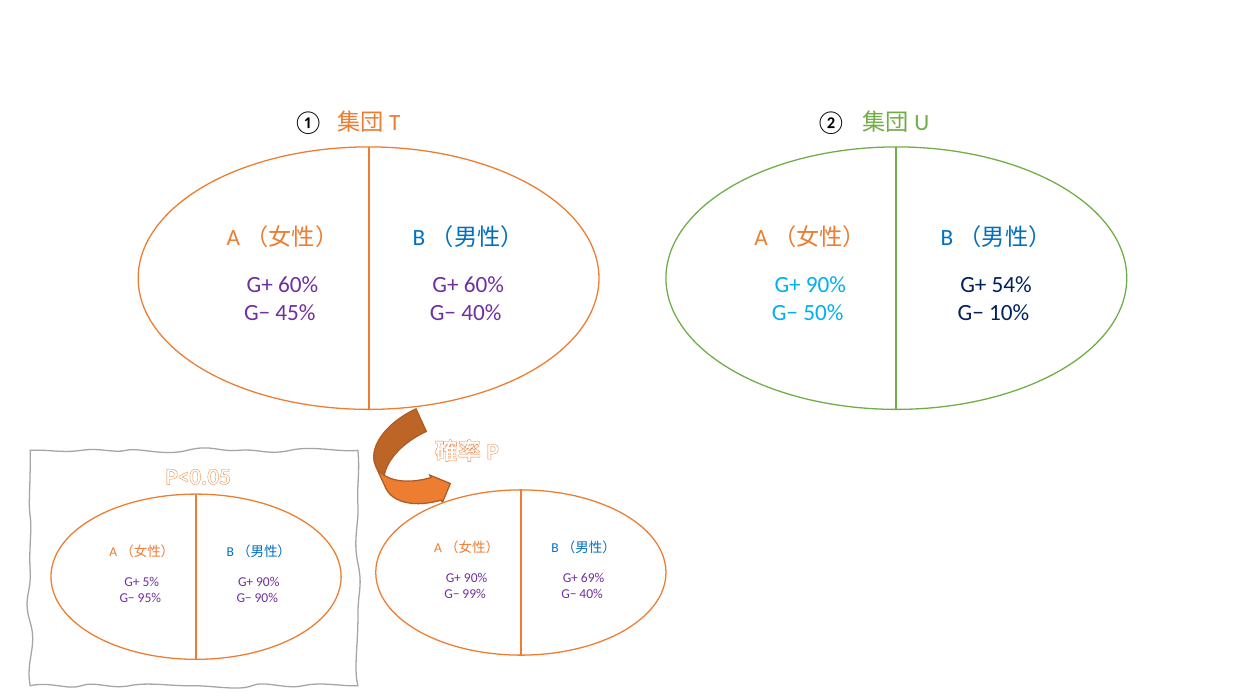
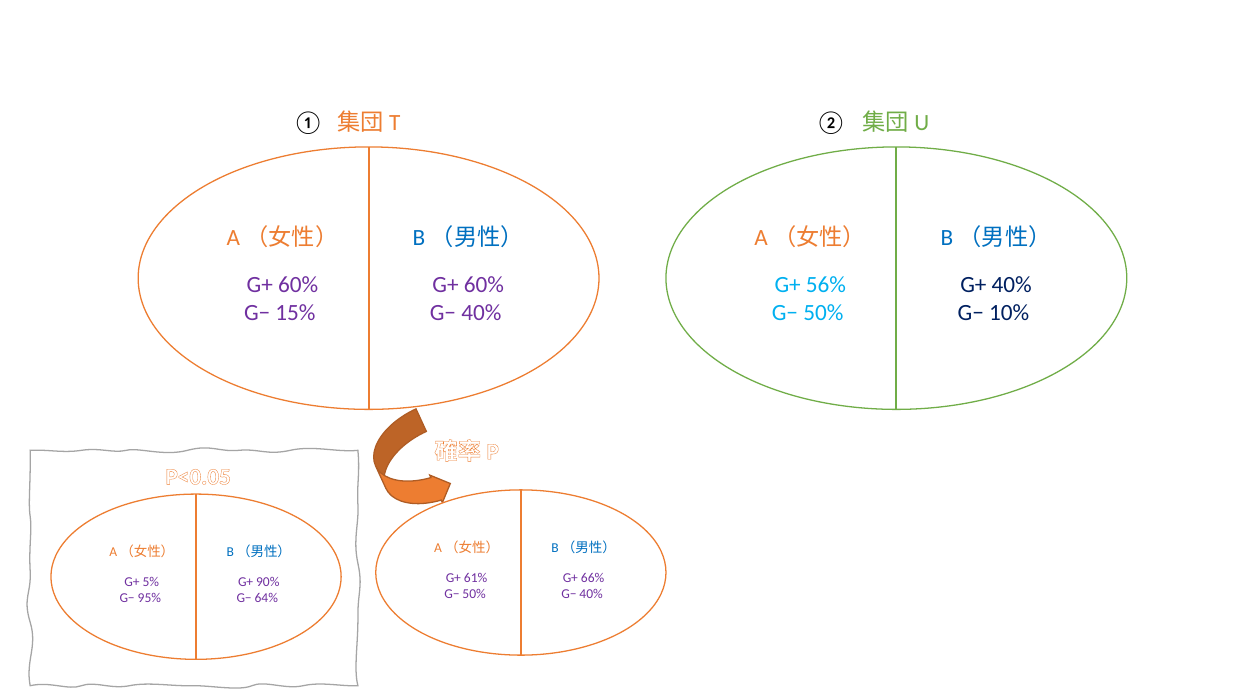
90%: 90% -> 56% (826, 285)
G+ 54%: 54% -> 40% (1012, 285)
45%: 45% -> 15% (296, 313)
90%: 90% -> 61% (476, 578)
69%: 69% -> 66% (593, 578)
99%: 99% -> 50% (474, 594)
G− 90%: 90% -> 64% (266, 598)
